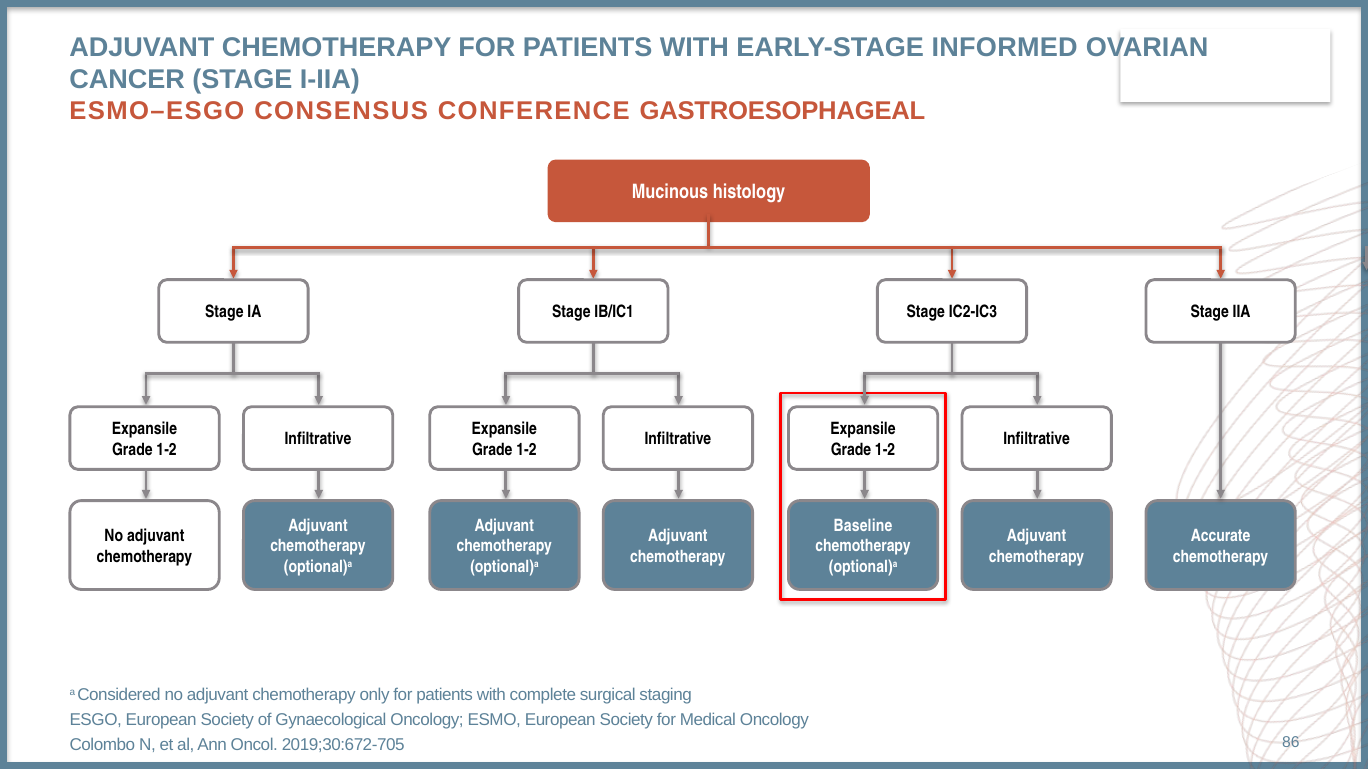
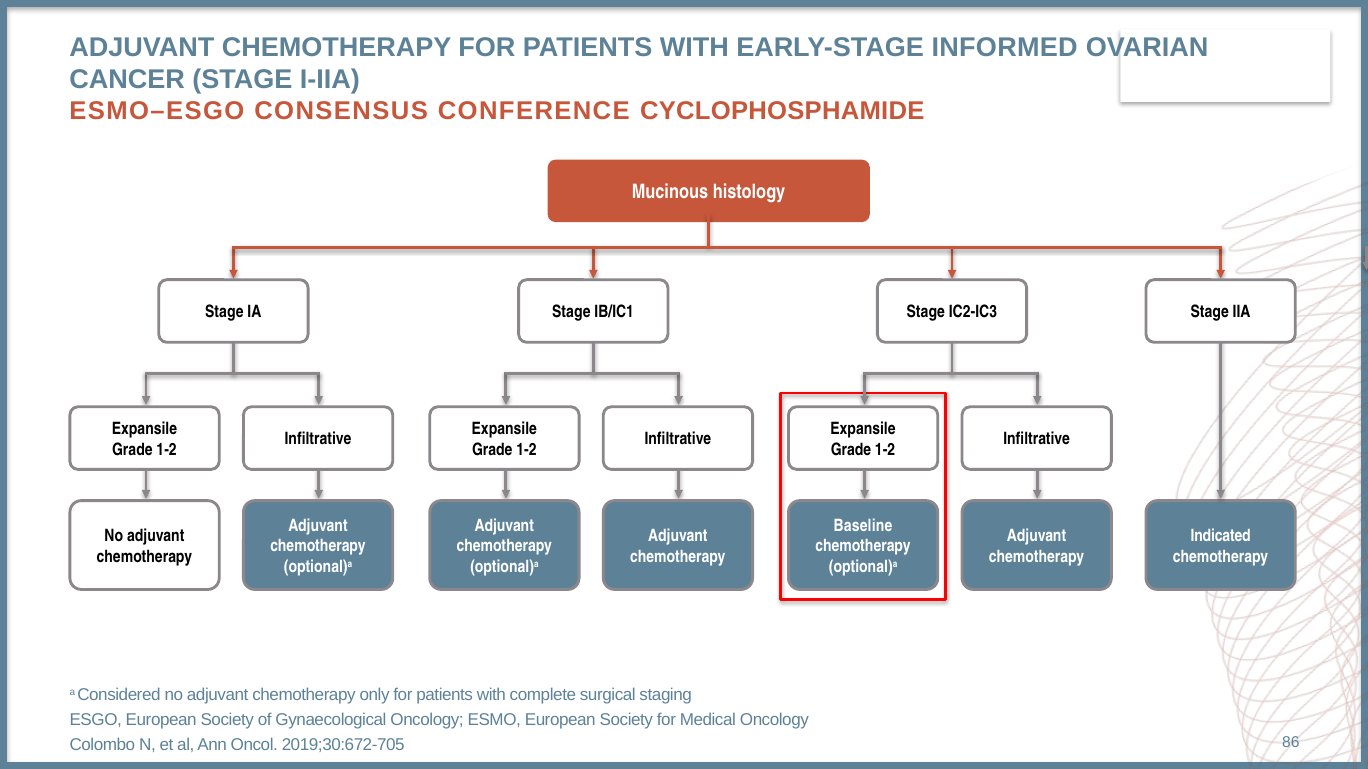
GASTROESOPHAGEAL: GASTROESOPHAGEAL -> CYCLOPHOSPHAMIDE (782, 111)
Accurate: Accurate -> Indicated (1221, 536)
